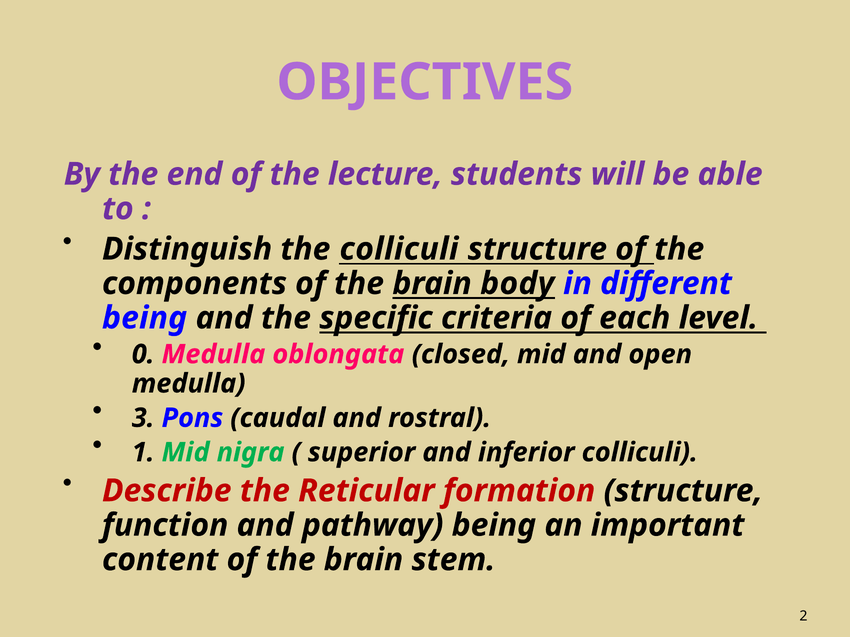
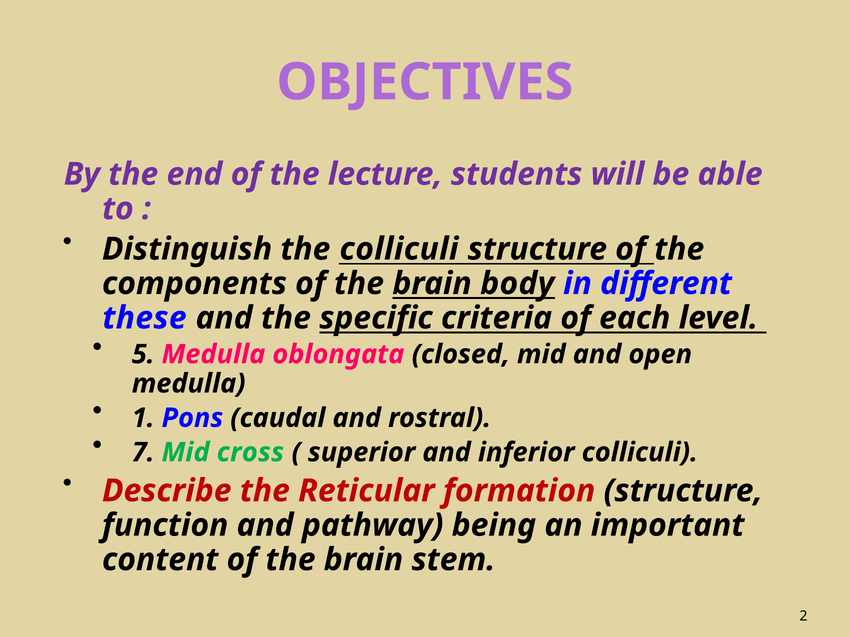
being: being -> these (144, 318)
0: 0 -> 5 (143, 355)
3: 3 -> 1 (143, 418)
1: 1 -> 7 (143, 453)
nigra: nigra -> cross (250, 453)
